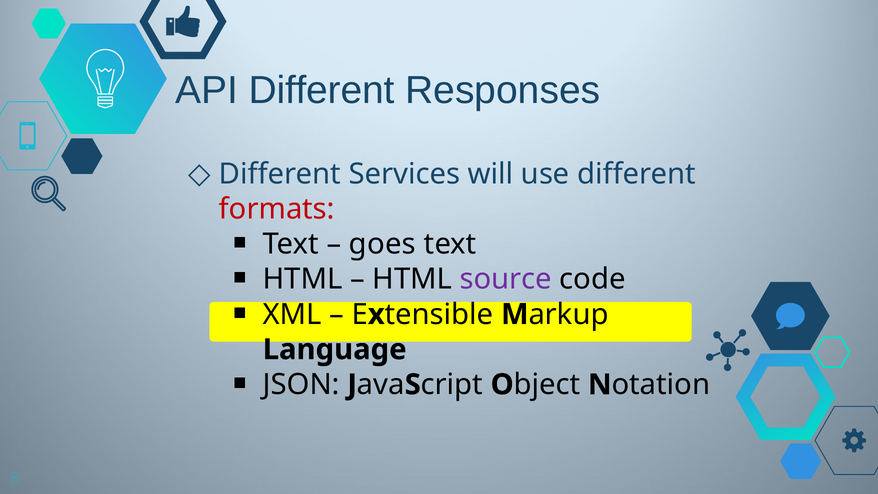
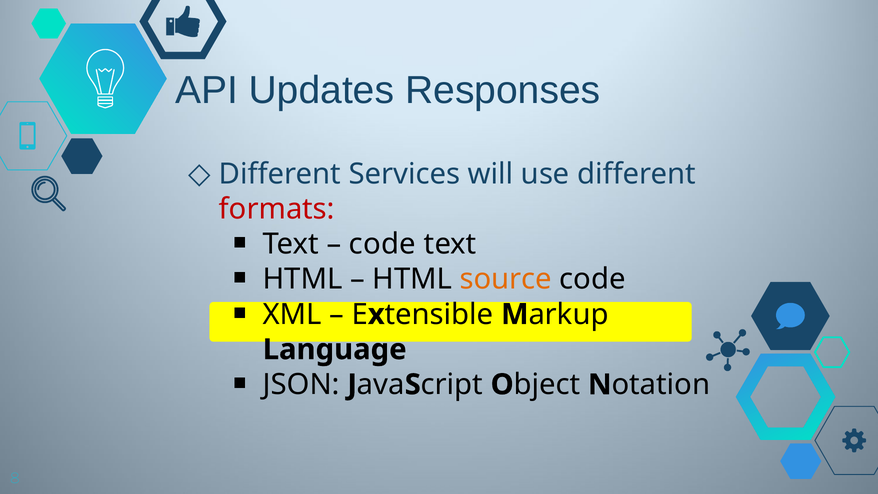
API Different: Different -> Updates (321, 90)
goes: goes -> code (382, 244)
source colour: purple -> orange (506, 279)
